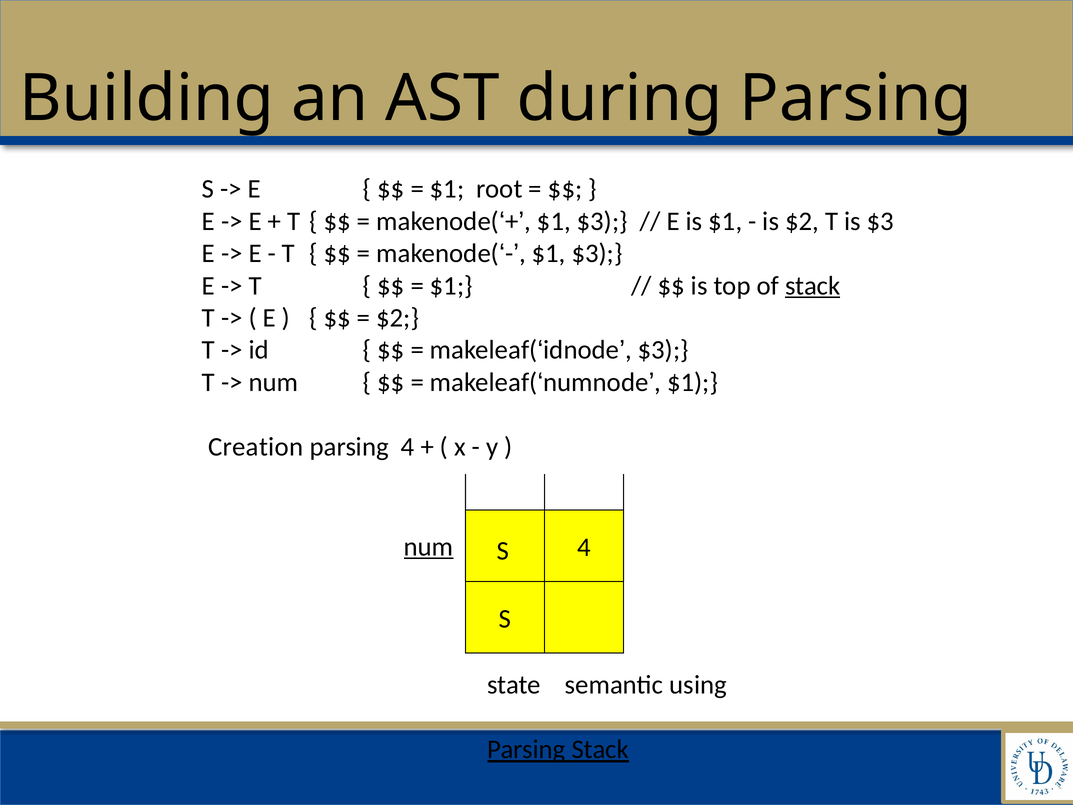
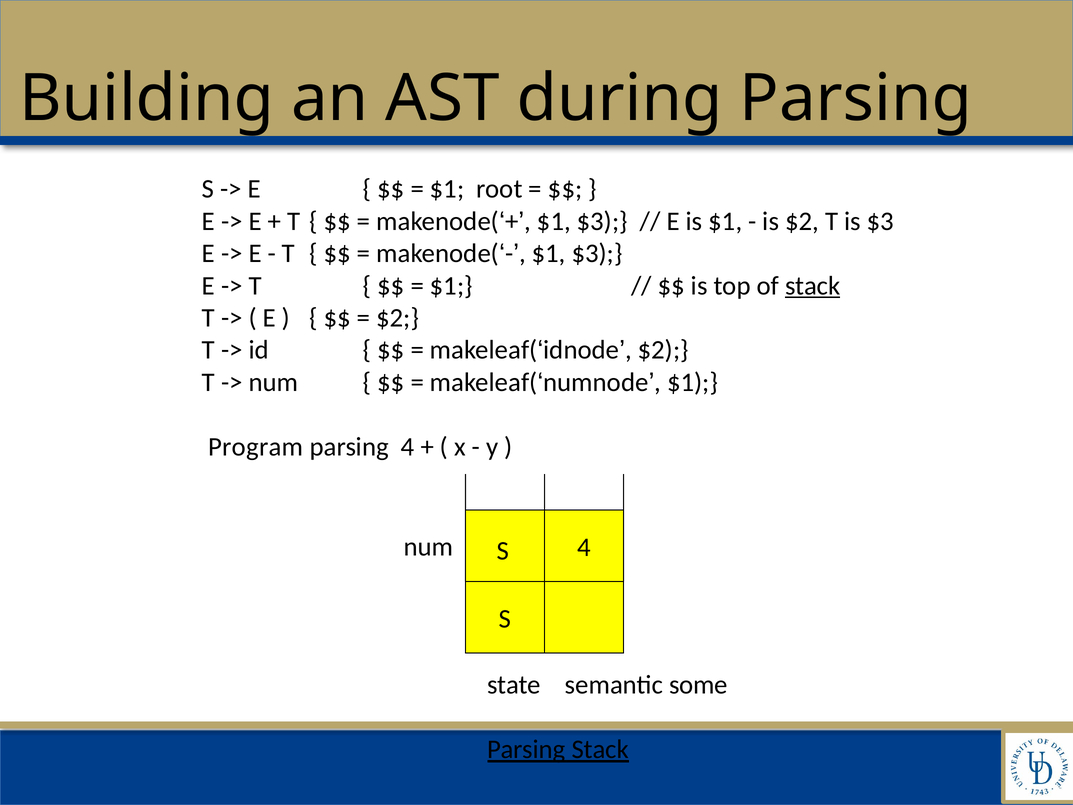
makeleaf(‘idnode $3: $3 -> $2 (663, 350)
Creation: Creation -> Program (256, 447)
num underline: present -> none (429, 547)
using: using -> some (698, 685)
